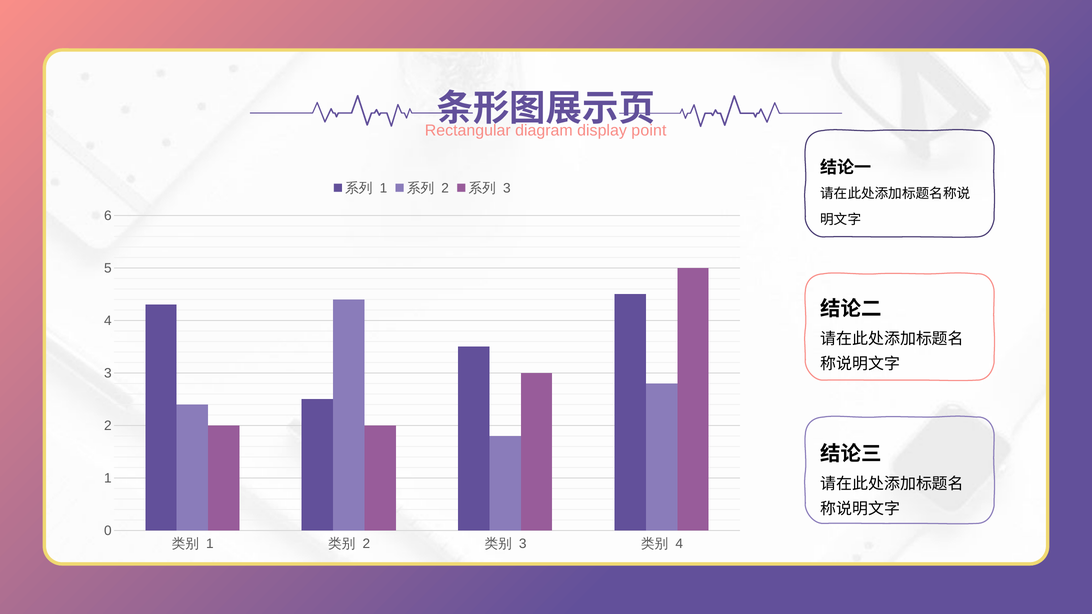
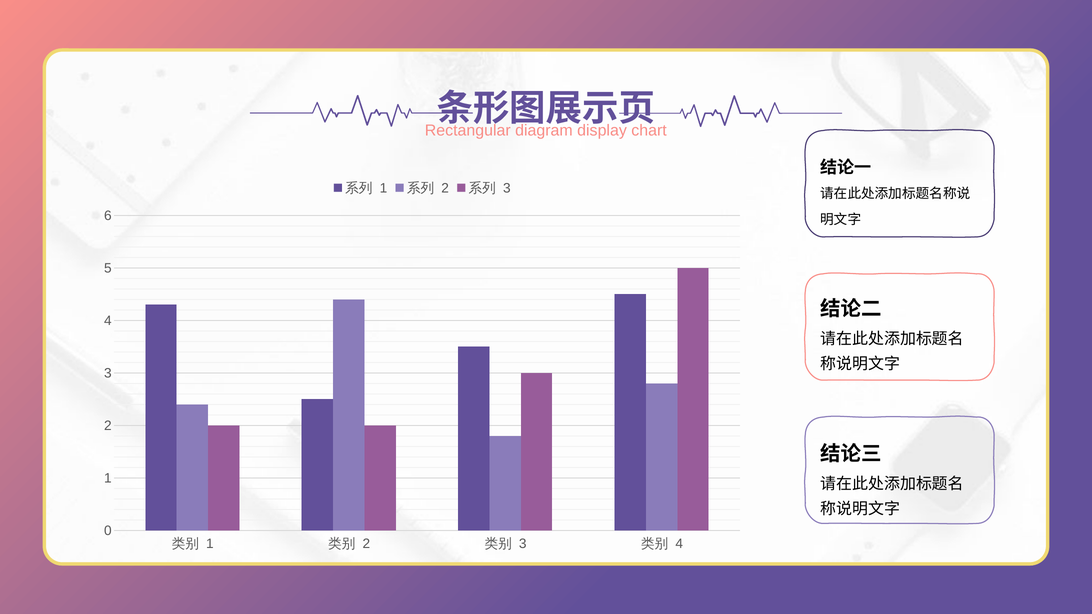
point: point -> chart (649, 130)
